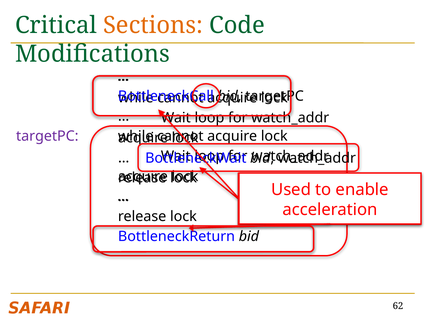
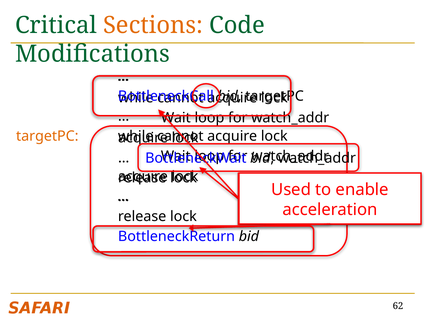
targetPC colour: purple -> orange (47, 136)
